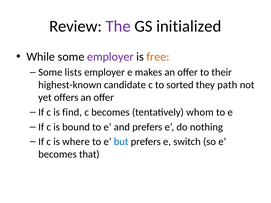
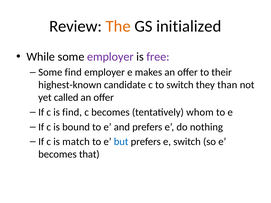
The colour: purple -> orange (118, 26)
free colour: orange -> purple (158, 57)
Some lists: lists -> find (73, 72)
to sorted: sorted -> switch (180, 85)
path: path -> than (227, 85)
offers: offers -> called (66, 98)
where: where -> match (76, 142)
